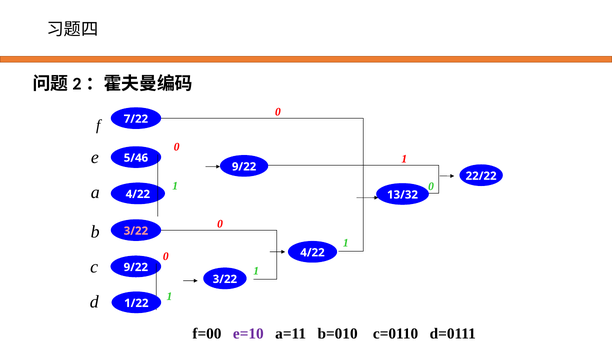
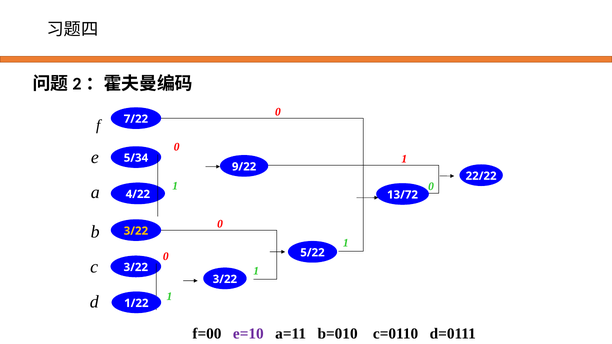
5/46: 5/46 -> 5/34 (136, 158)
13/32: 13/32 -> 13/72 (402, 195)
3/22 colour: pink -> yellow (136, 231)
4/22: 4/22 -> 5/22 (312, 253)
9/22: 9/22 -> 3/22 (136, 267)
